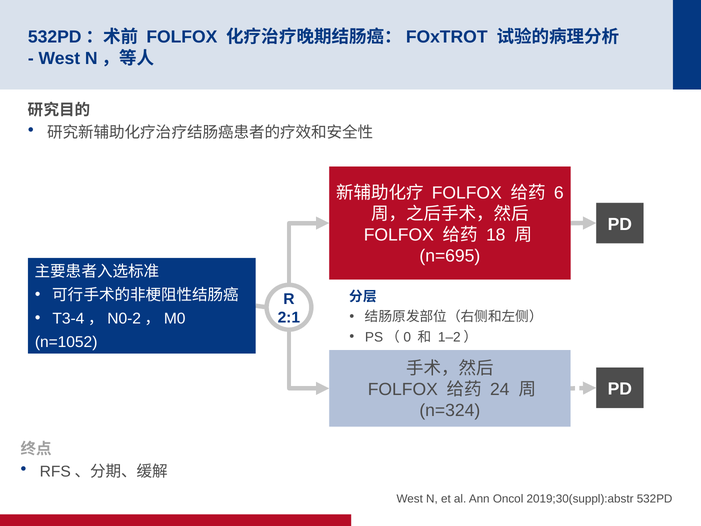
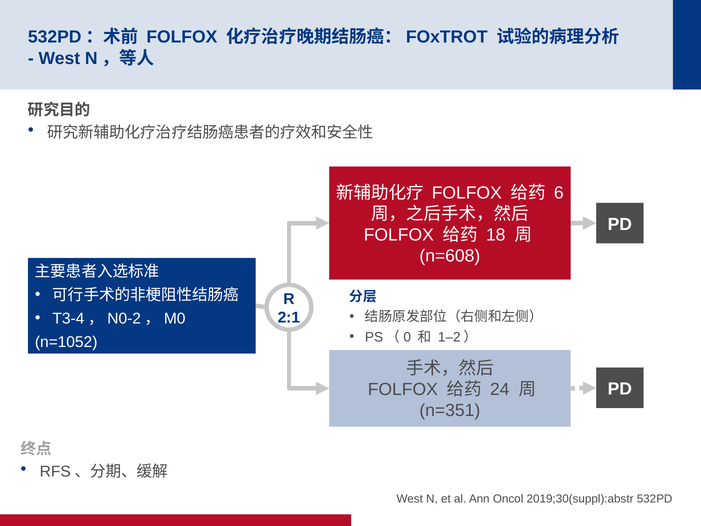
n=695: n=695 -> n=608 (450, 256)
n=324: n=324 -> n=351 (450, 410)
